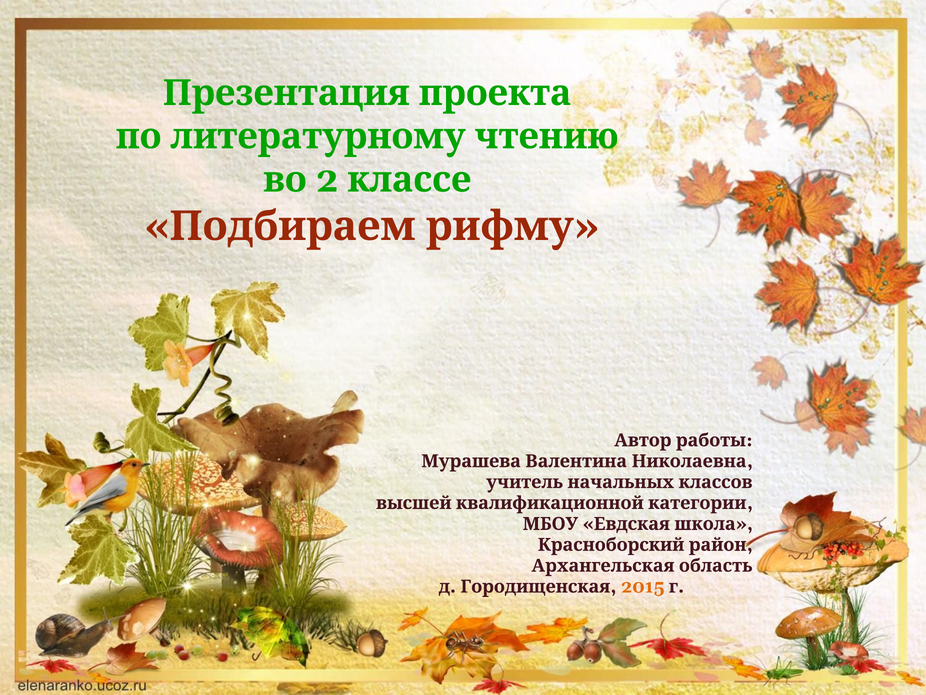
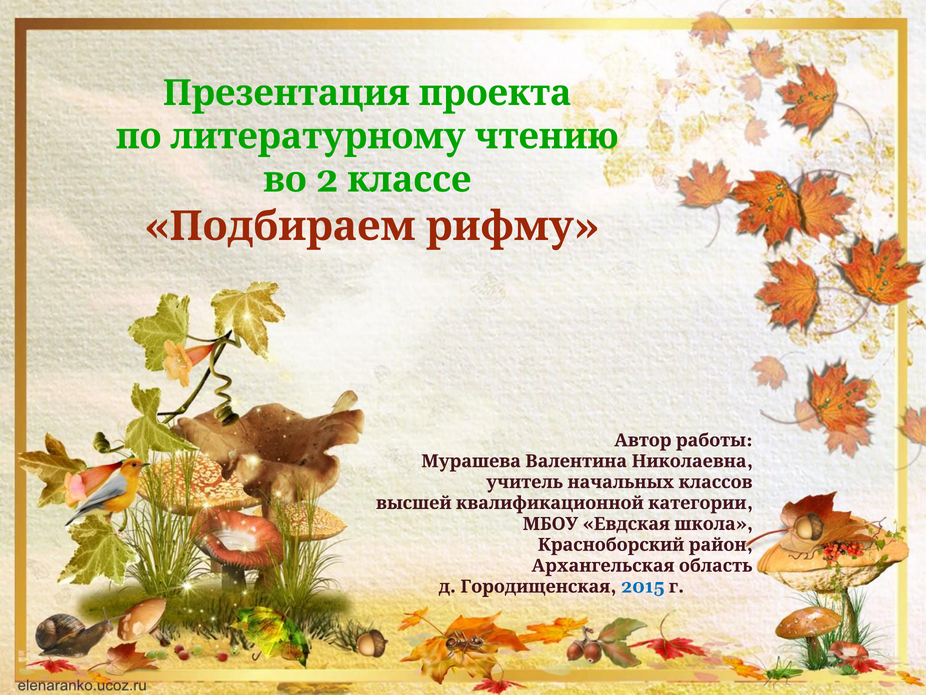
2015 colour: orange -> blue (643, 586)
